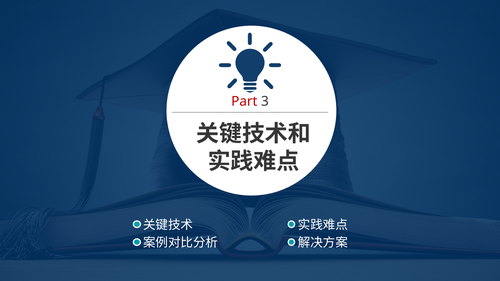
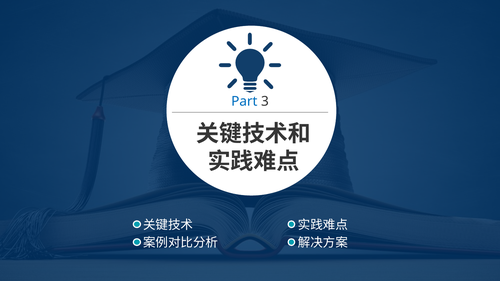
Part colour: red -> blue (244, 102)
